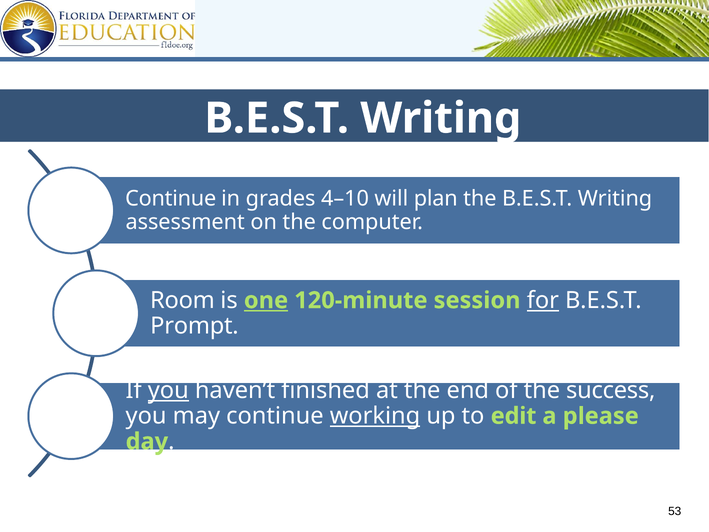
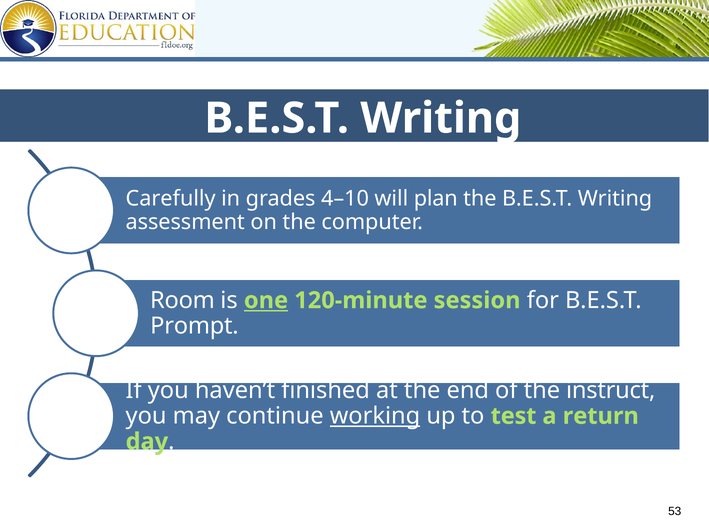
Continue: Continue -> Carefully (171, 198)
for underline: present -> none (543, 300)
you underline: present -> none (168, 390)
success: success -> instruct (611, 390)
edit: edit -> test (514, 416)
please: please -> return (601, 416)
